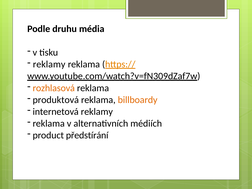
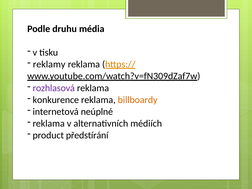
rozhlasová colour: orange -> purple (54, 88)
produktová: produktová -> konkurence (56, 100)
internetová reklamy: reklamy -> neúplné (97, 112)
